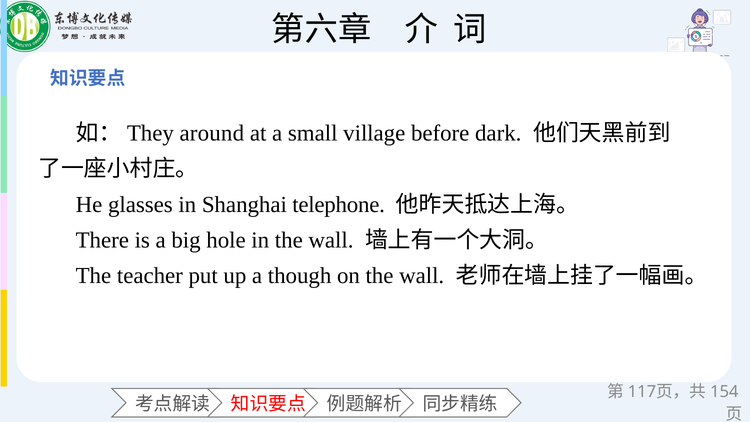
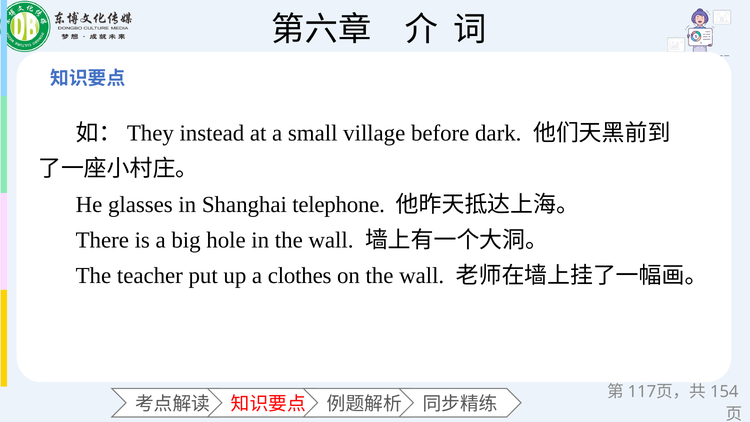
around: around -> instead (212, 133)
though: though -> clothes (300, 276)
